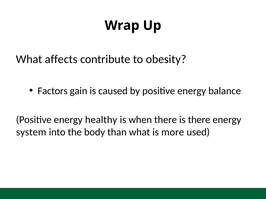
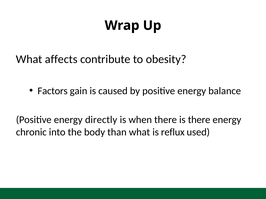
healthy: healthy -> directly (101, 120)
system: system -> chronic (31, 133)
more: more -> reflux (173, 133)
